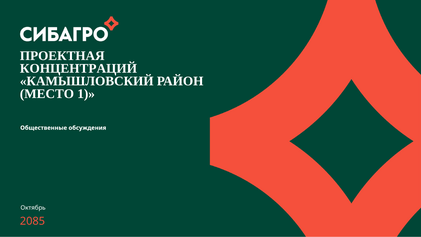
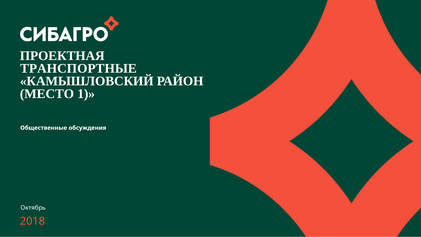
КОНЦЕНТРАЦИЙ: КОНЦЕНТРАЦИЙ -> ТРАНСПОРТНЫЕ (78, 68)
2085: 2085 -> 2018 (32, 221)
